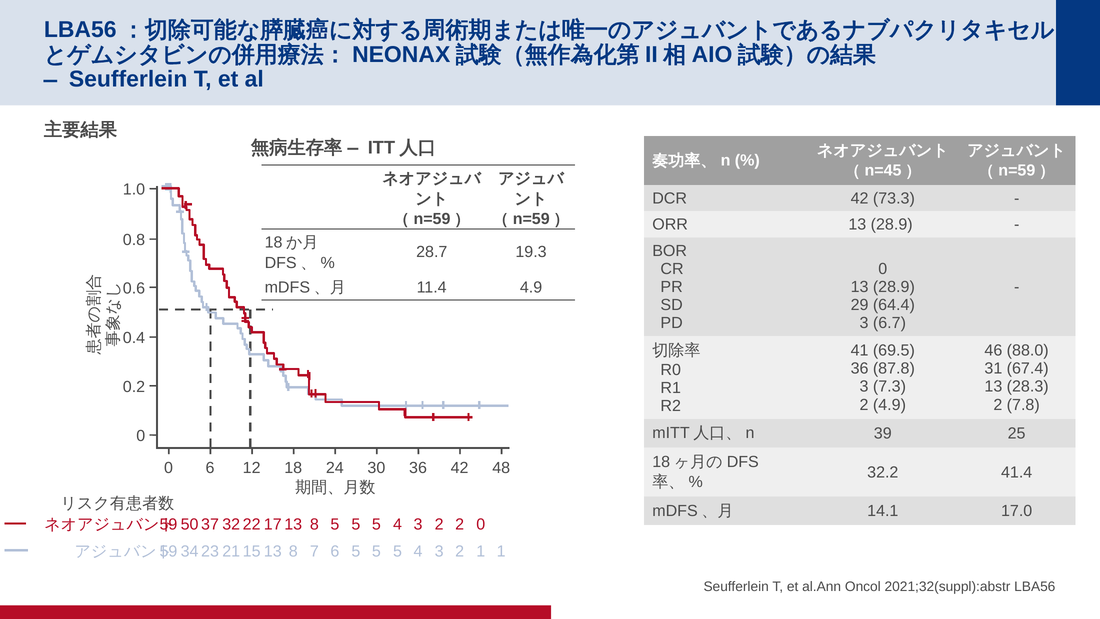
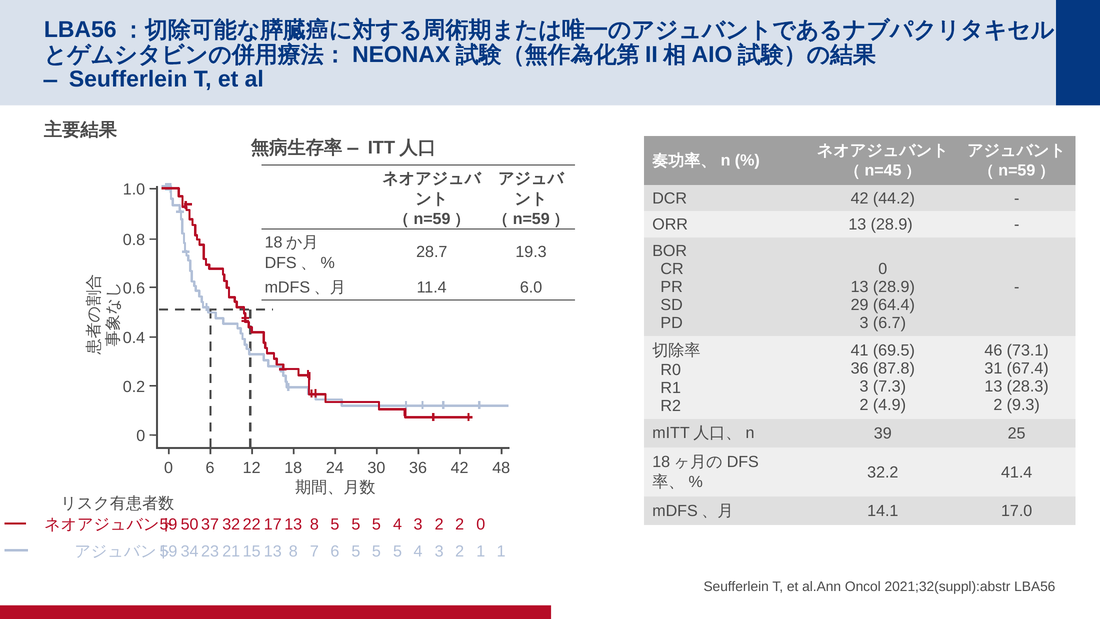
73.3: 73.3 -> 44.2 (894, 198)
11.4 4.9: 4.9 -> 6.0 (531, 287)
88.0: 88.0 -> 73.1 (1028, 350)
7.8: 7.8 -> 9.3 (1023, 405)
